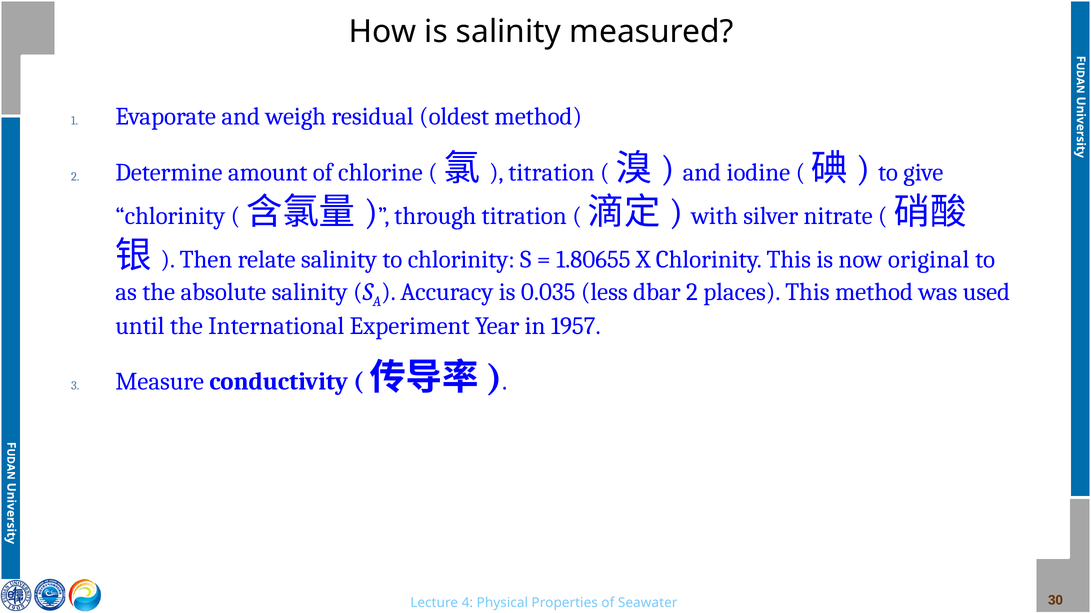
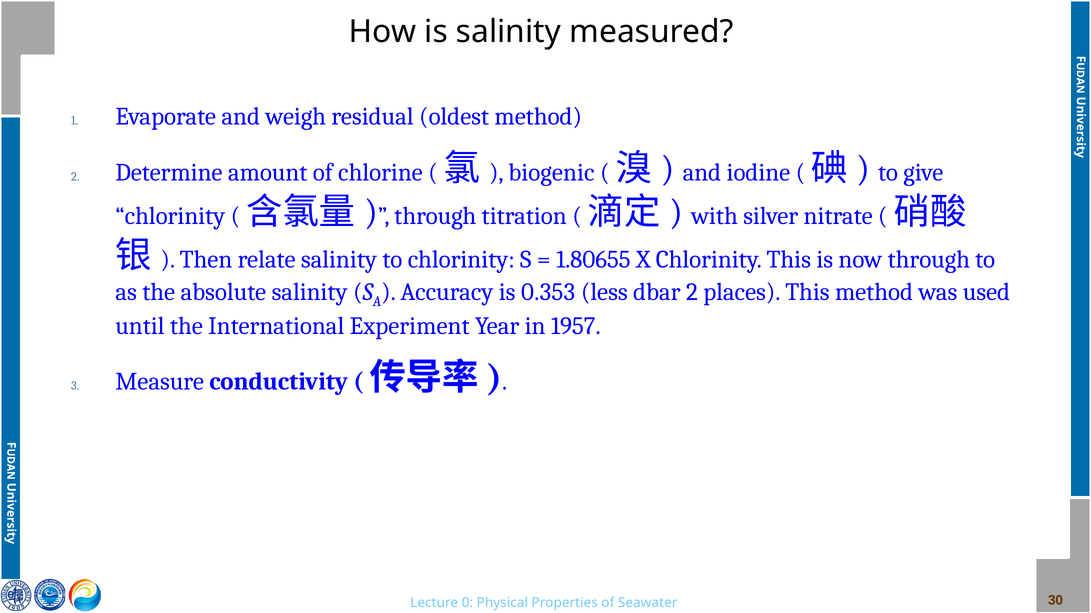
titration: titration -> biogenic (551, 173)
now original: original -> through (929, 260)
0.035: 0.035 -> 0.353 (548, 292)
4: 4 -> 0 (467, 603)
